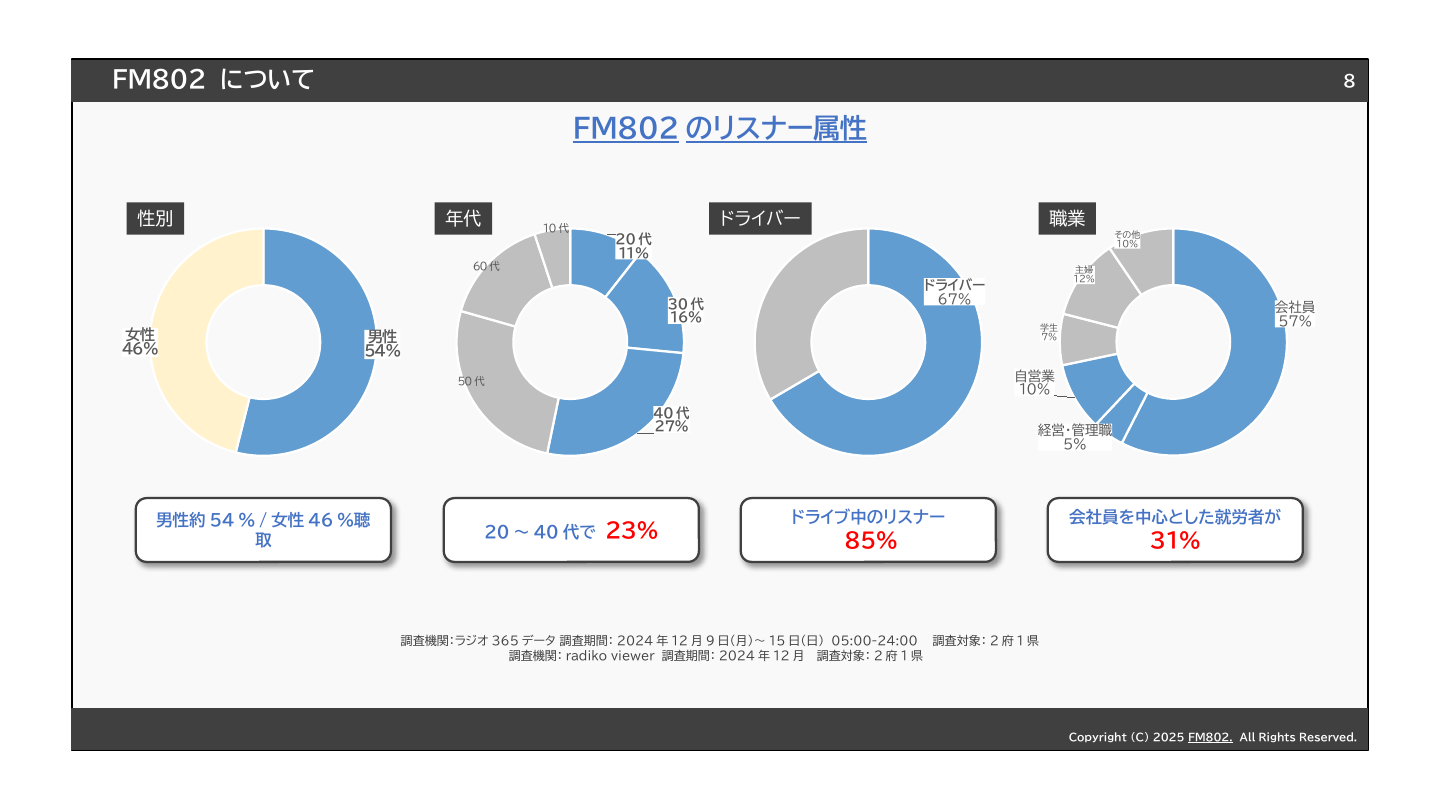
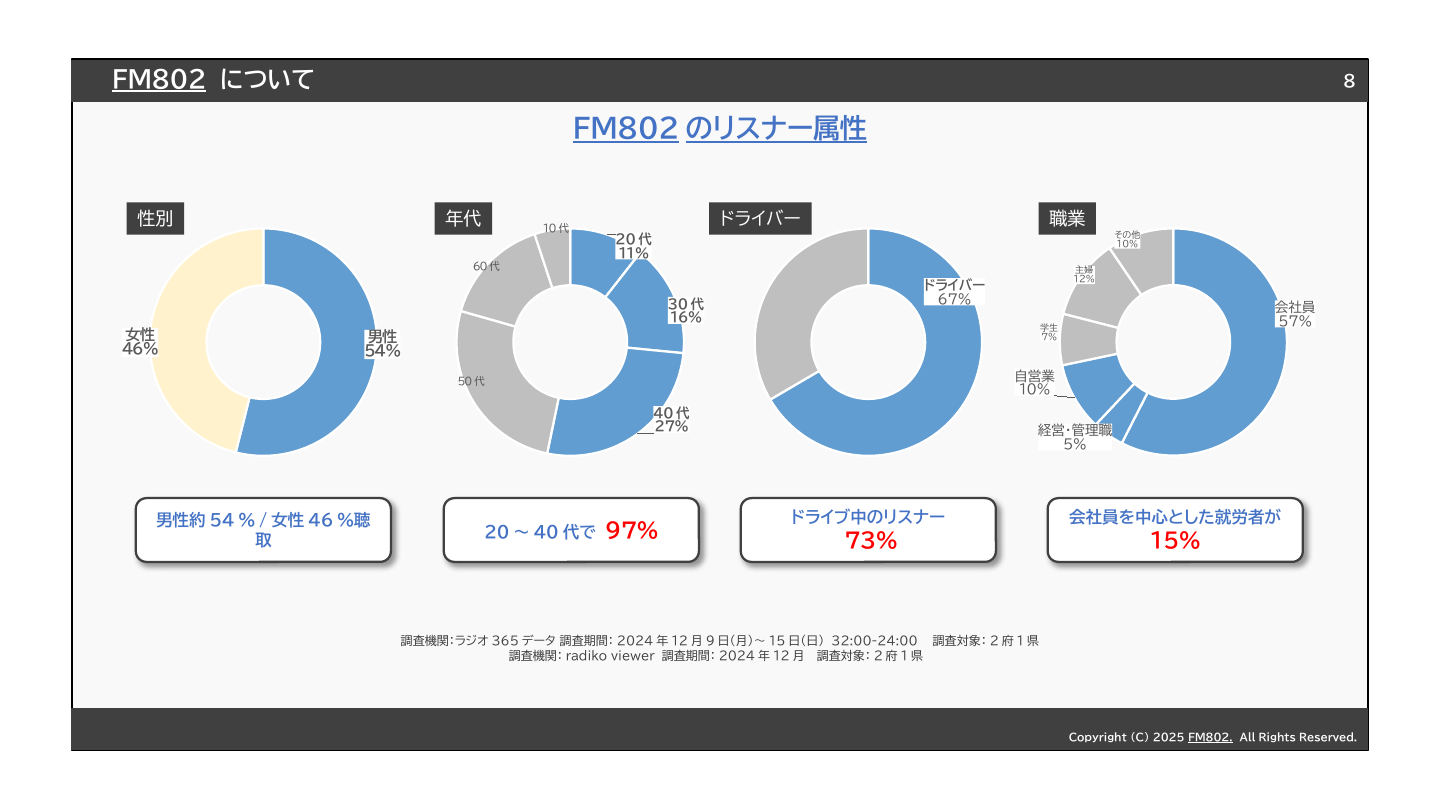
FM802 underline: none -> present (159, 81)
85%: 85% -> 73% (871, 541)
31%: 31% -> 15% (1175, 541)
23%: 23% -> 97% (632, 531)
05:00-24:00: 05:00-24:00 -> 32:00-24:00 (875, 642)
